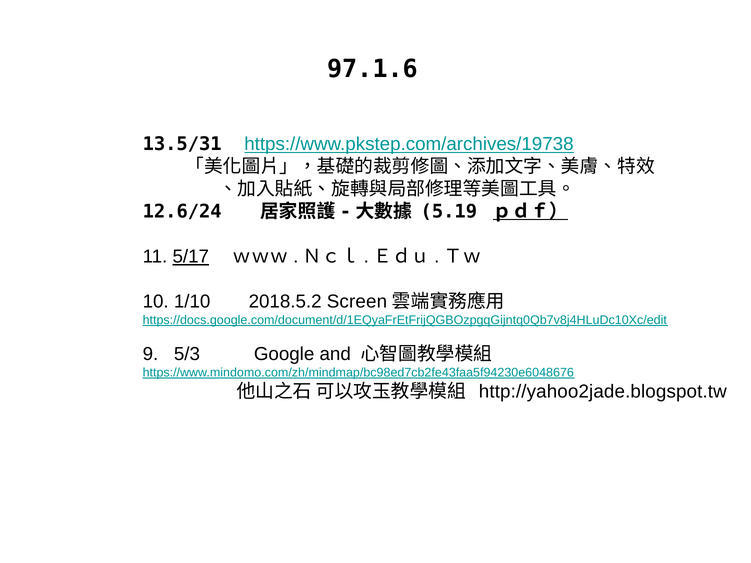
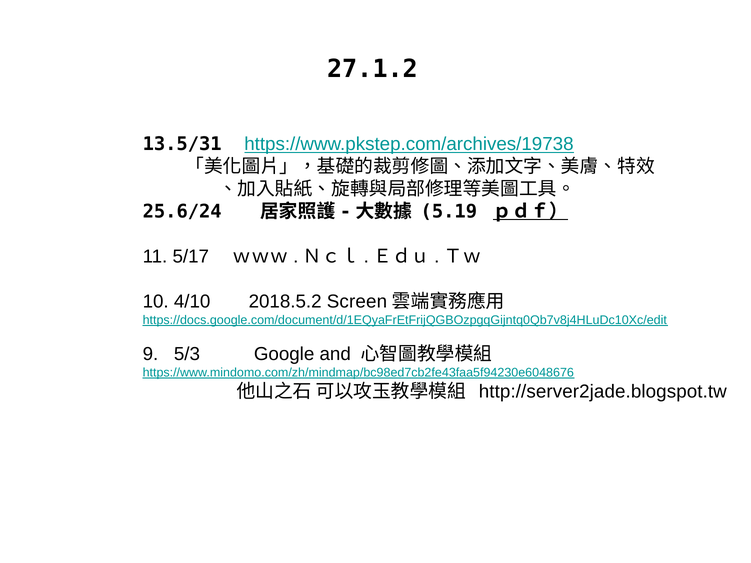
97.1.6: 97.1.6 -> 27.1.2 (373, 69)
12.6/24: 12.6/24 -> 25.6/24 (182, 212)
5/17 underline: present -> none (191, 257)
1/10: 1/10 -> 4/10 (192, 302)
http://yahoo2jade.blogspot.tw: http://yahoo2jade.blogspot.tw -> http://server2jade.blogspot.tw (603, 392)
